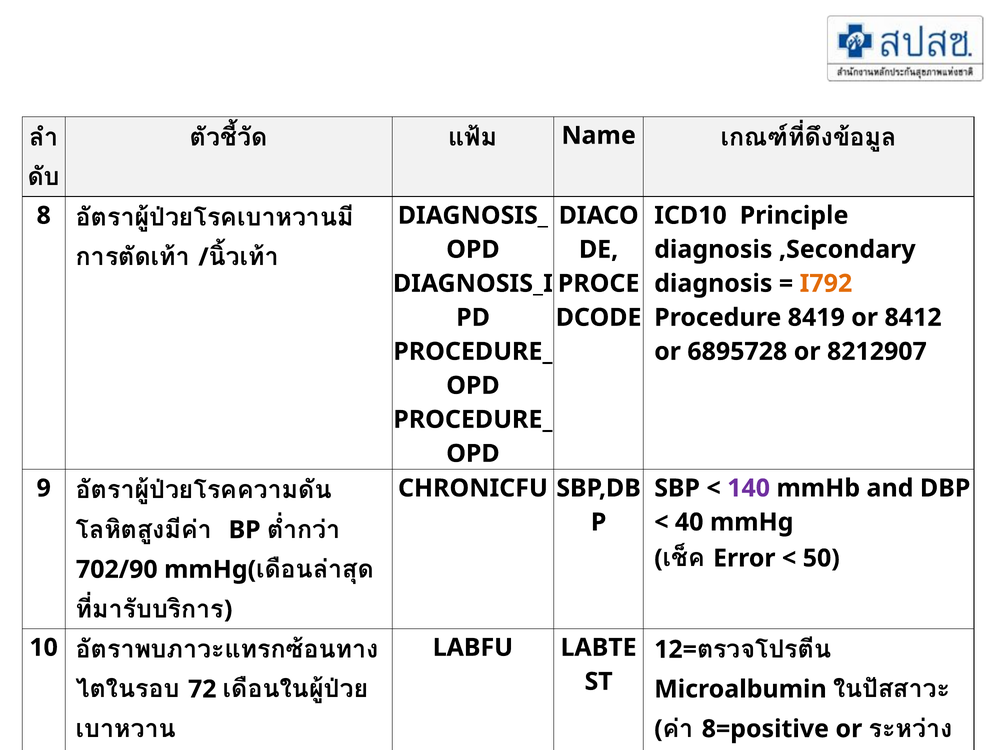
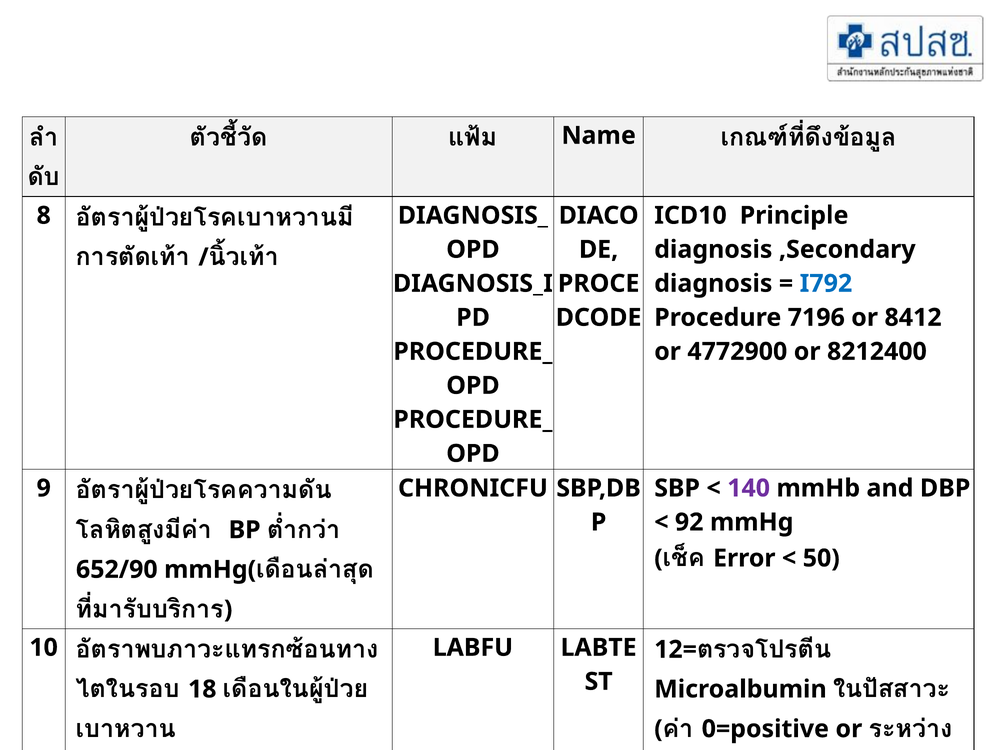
I792 colour: orange -> blue (826, 283)
8419: 8419 -> 7196 (816, 317)
6895728: 6895728 -> 4772900 (737, 351)
8212907: 8212907 -> 8212400 (877, 351)
40: 40 -> 92 (689, 522)
702/90: 702/90 -> 652/90 (117, 569)
72: 72 -> 18 (202, 689)
8=positive: 8=positive -> 0=positive (765, 728)
